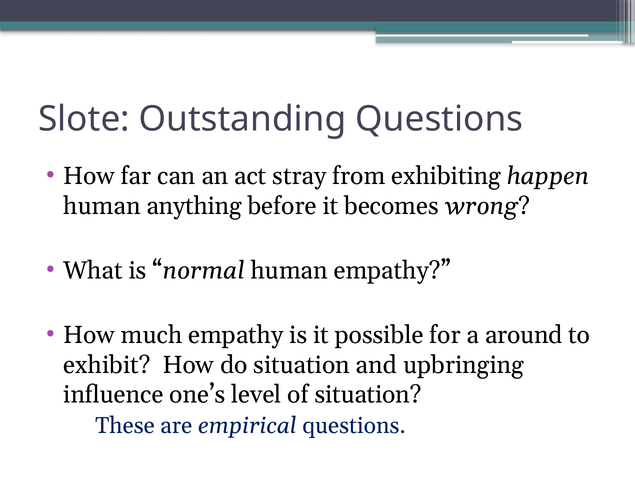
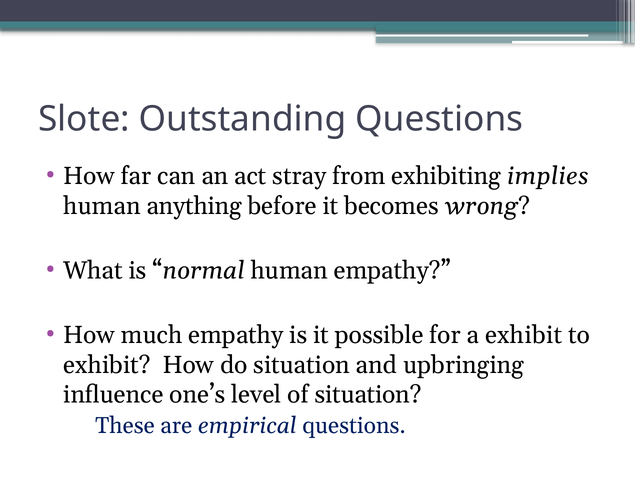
happen: happen -> implies (548, 176)
a around: around -> exhibit (524, 335)
